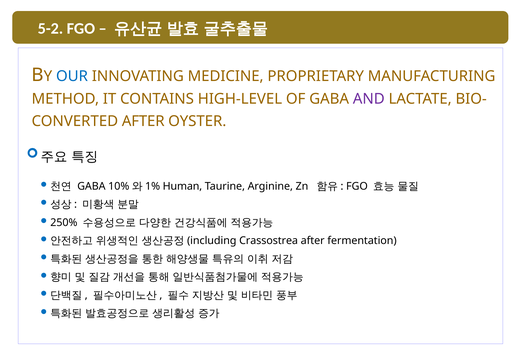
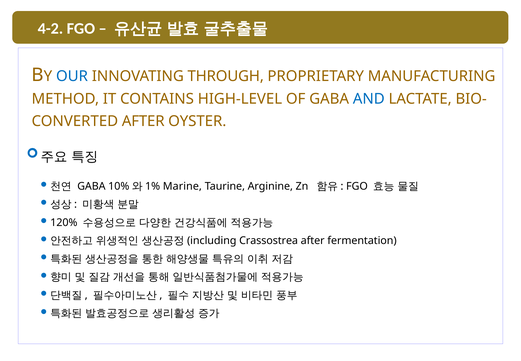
5-2: 5-2 -> 4-2 (50, 28)
MEDICINE: MEDICINE -> THROUGH (226, 76)
AND colour: purple -> blue (369, 99)
Human: Human -> Marine (182, 186)
250%: 250% -> 120% (64, 222)
